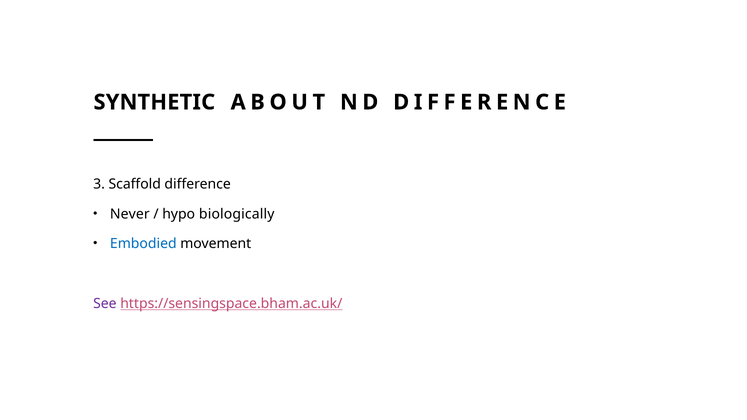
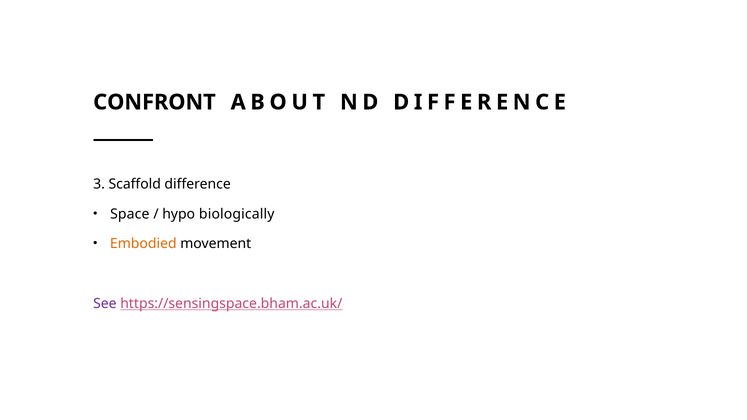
SYNTHETIC: SYNTHETIC -> CONFRONT (154, 102)
Never: Never -> Space (130, 214)
Embodied colour: blue -> orange (143, 244)
